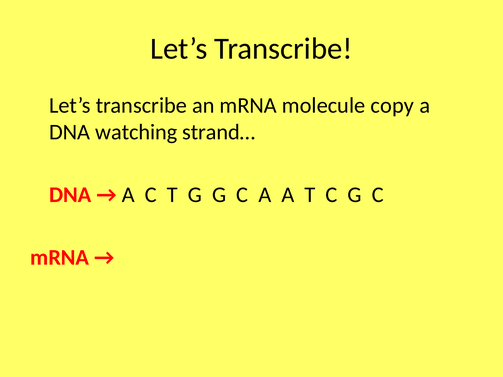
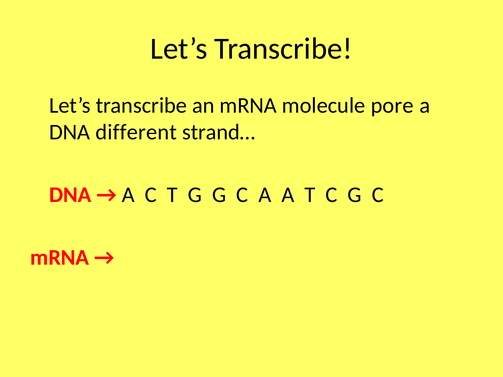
copy: copy -> pore (392, 106)
watching: watching -> different (136, 132)
